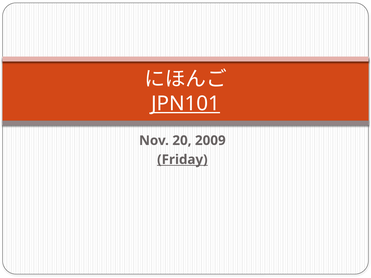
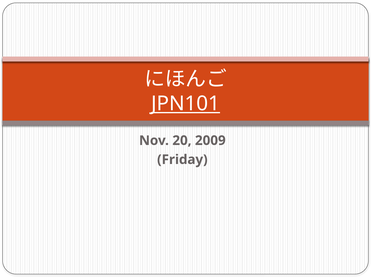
Friday underline: present -> none (182, 160)
